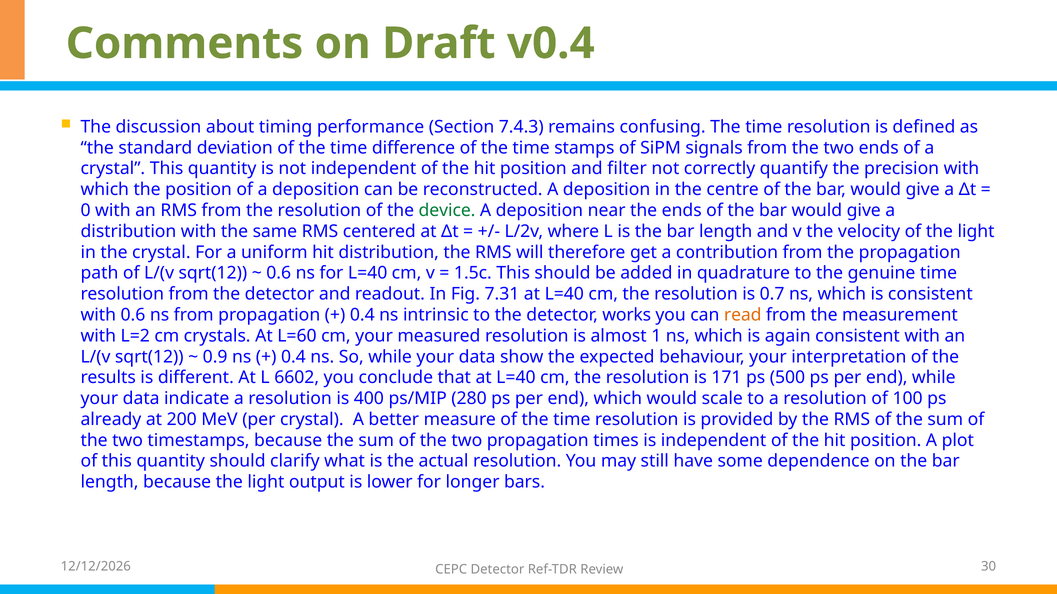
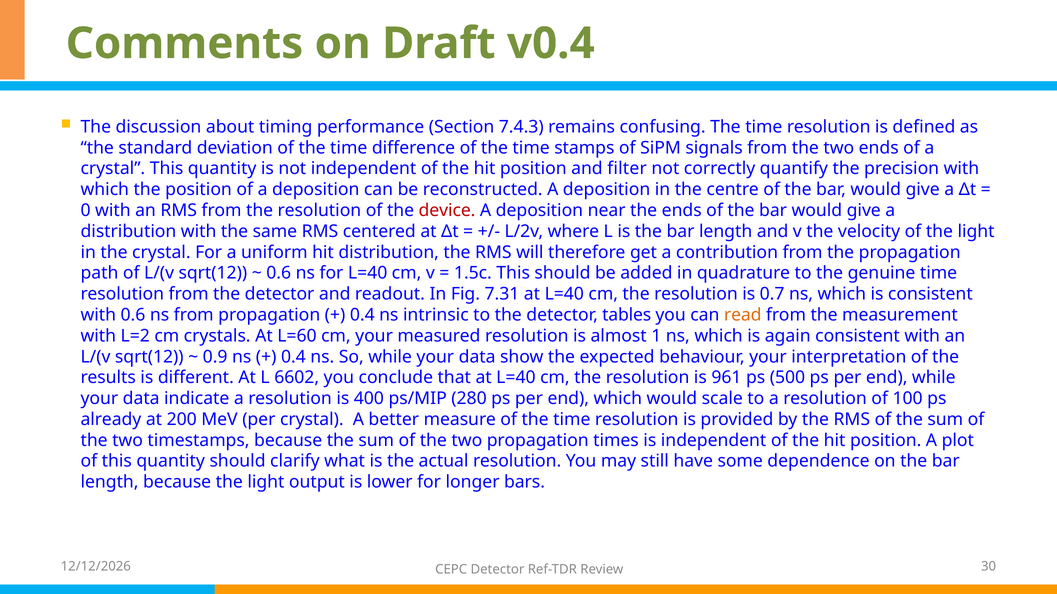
device colour: green -> red (447, 211)
works: works -> tables (627, 315)
171: 171 -> 961 (726, 378)
